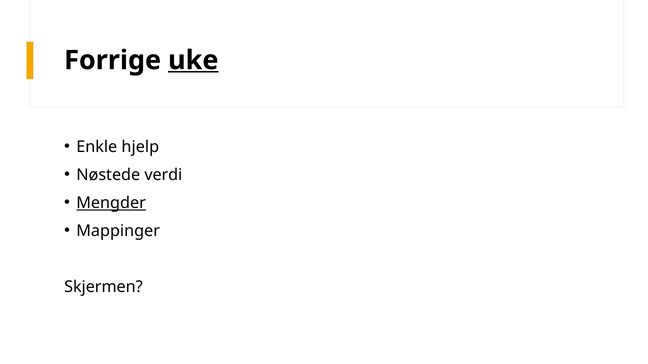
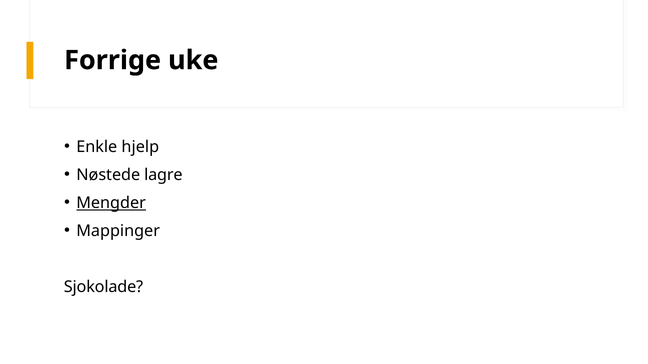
uke underline: present -> none (193, 60)
verdi: verdi -> lagre (163, 175)
Skjermen: Skjermen -> Sjokolade (104, 288)
